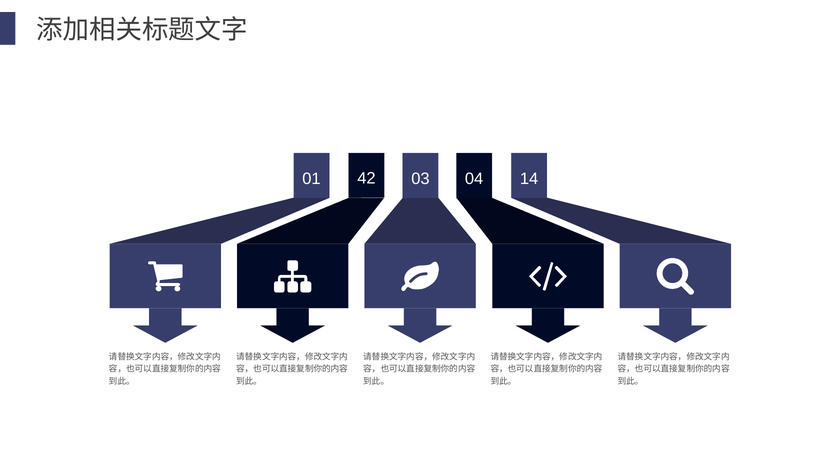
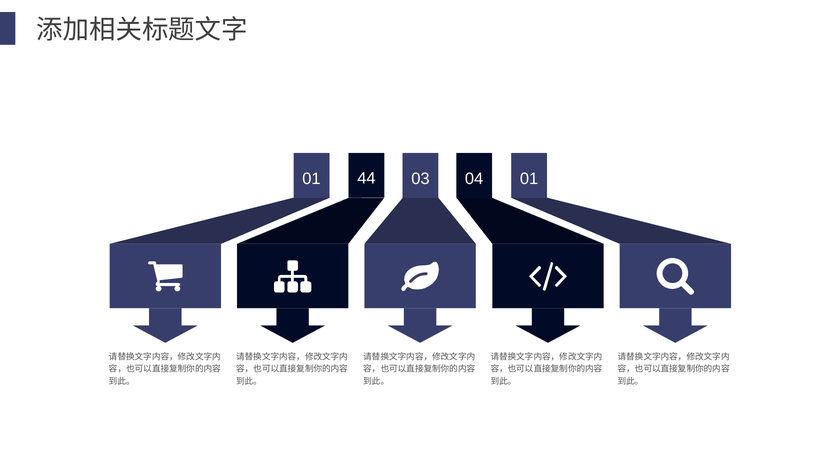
42: 42 -> 44 (366, 178)
03 14: 14 -> 01 (529, 179)
